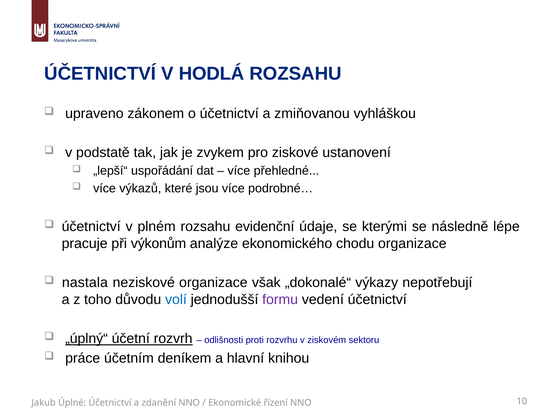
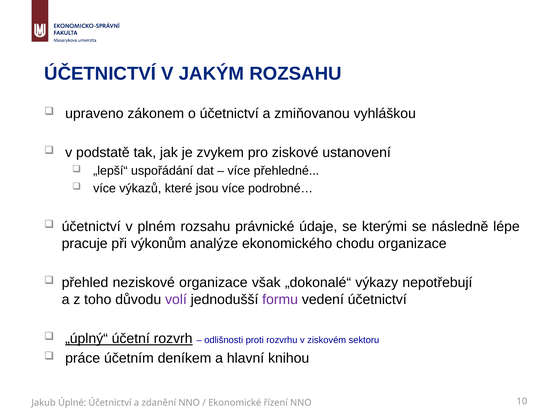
HODLÁ: HODLÁ -> JAKÝM (212, 74)
evidenční: evidenční -> právnické (265, 227)
nastala: nastala -> přehled (85, 283)
volí colour: blue -> purple (176, 299)
